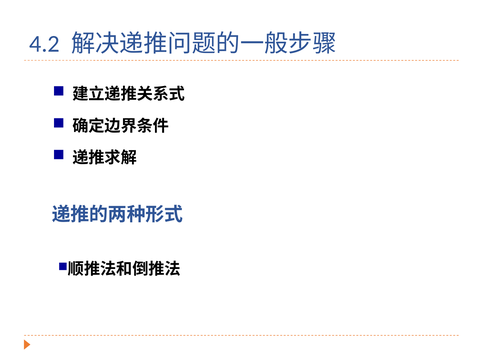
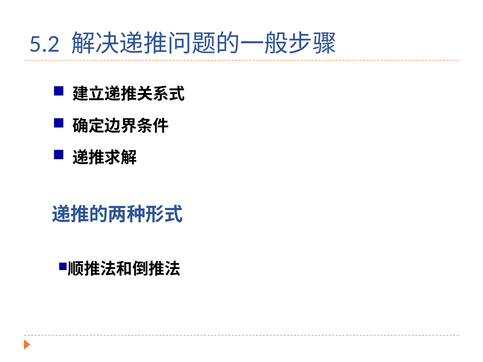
4.2: 4.2 -> 5.2 (45, 44)
